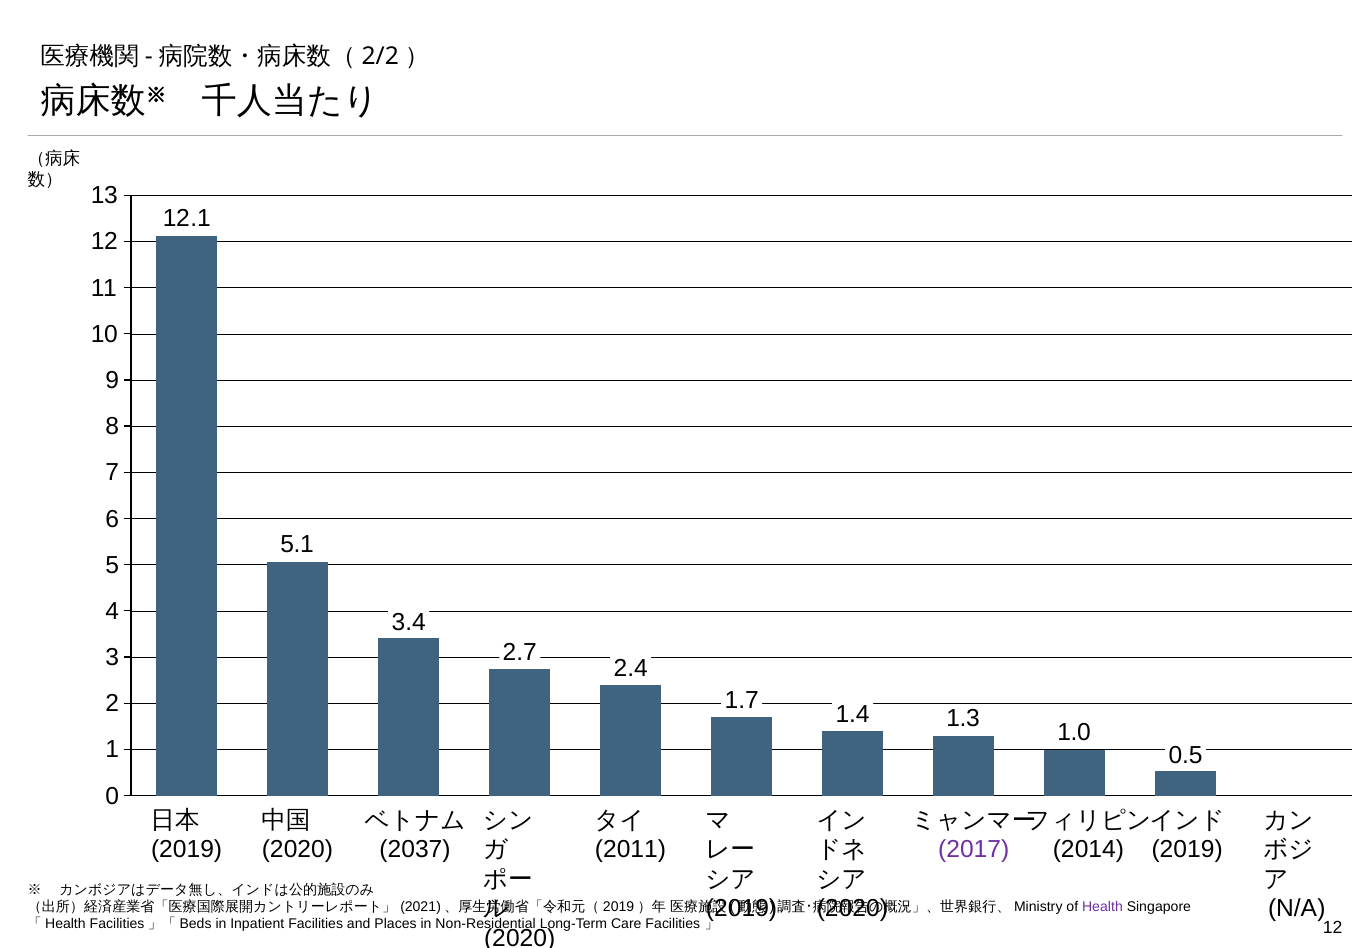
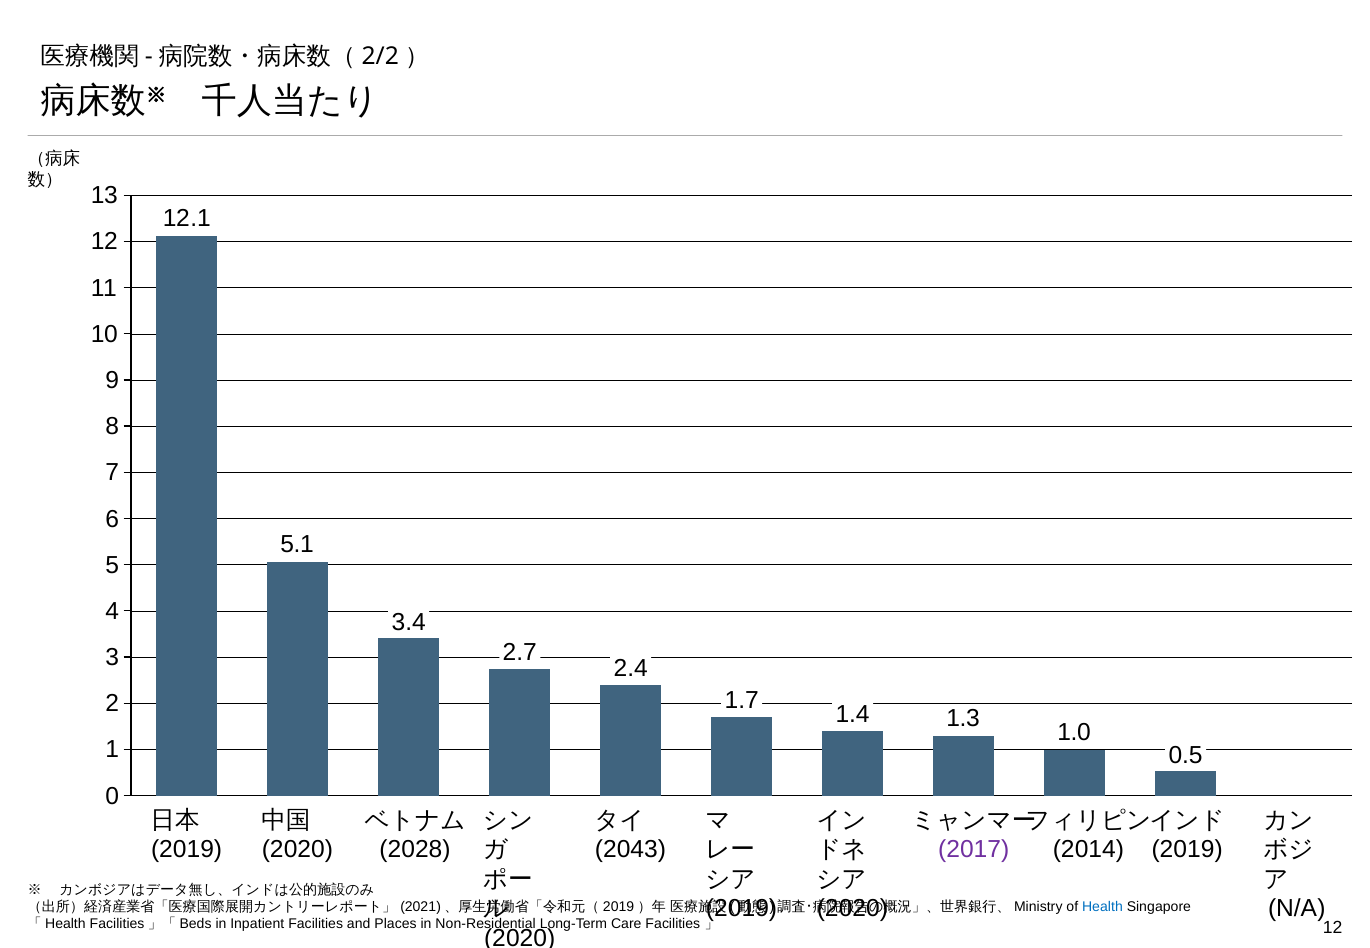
2037: 2037 -> 2028 (415, 850)
2011: 2011 -> 2043 (630, 850)
Health colour: purple -> blue (1102, 907)
